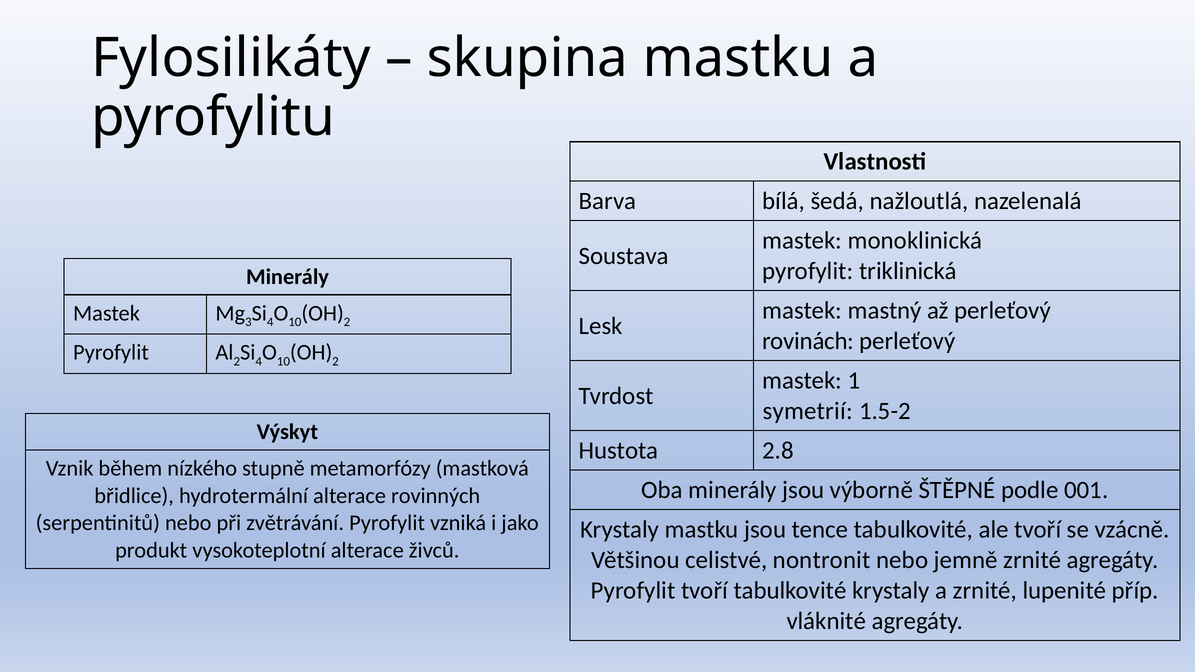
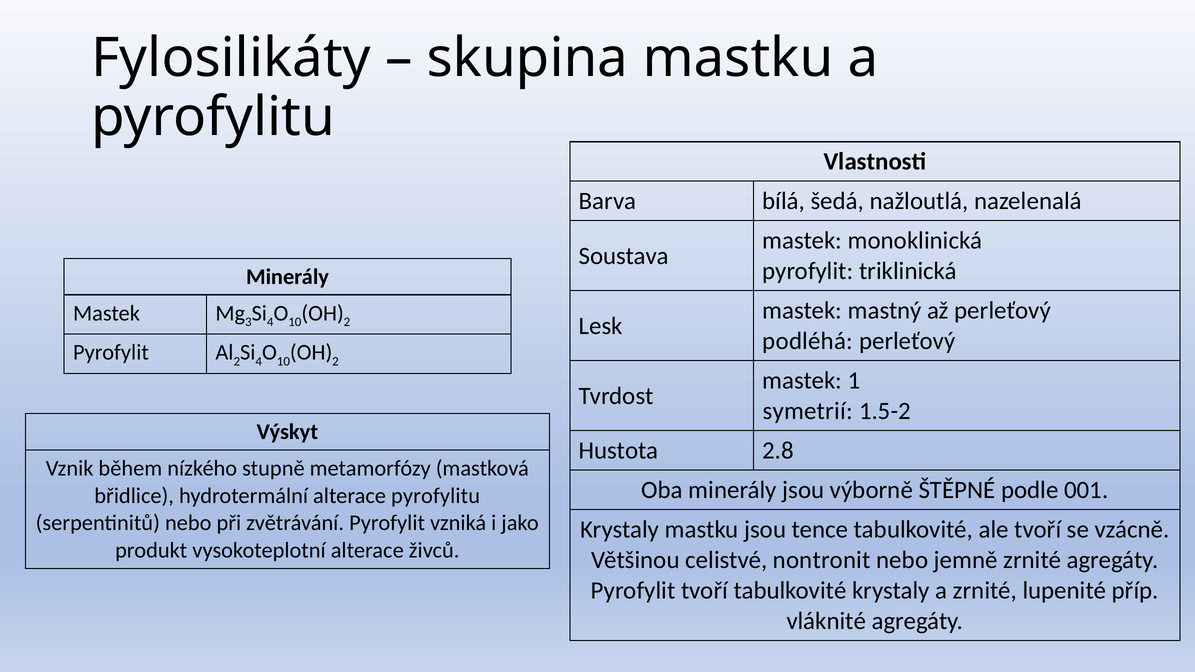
rovinách: rovinách -> podléhá (808, 341)
alterace rovinných: rovinných -> pyrofylitu (436, 496)
